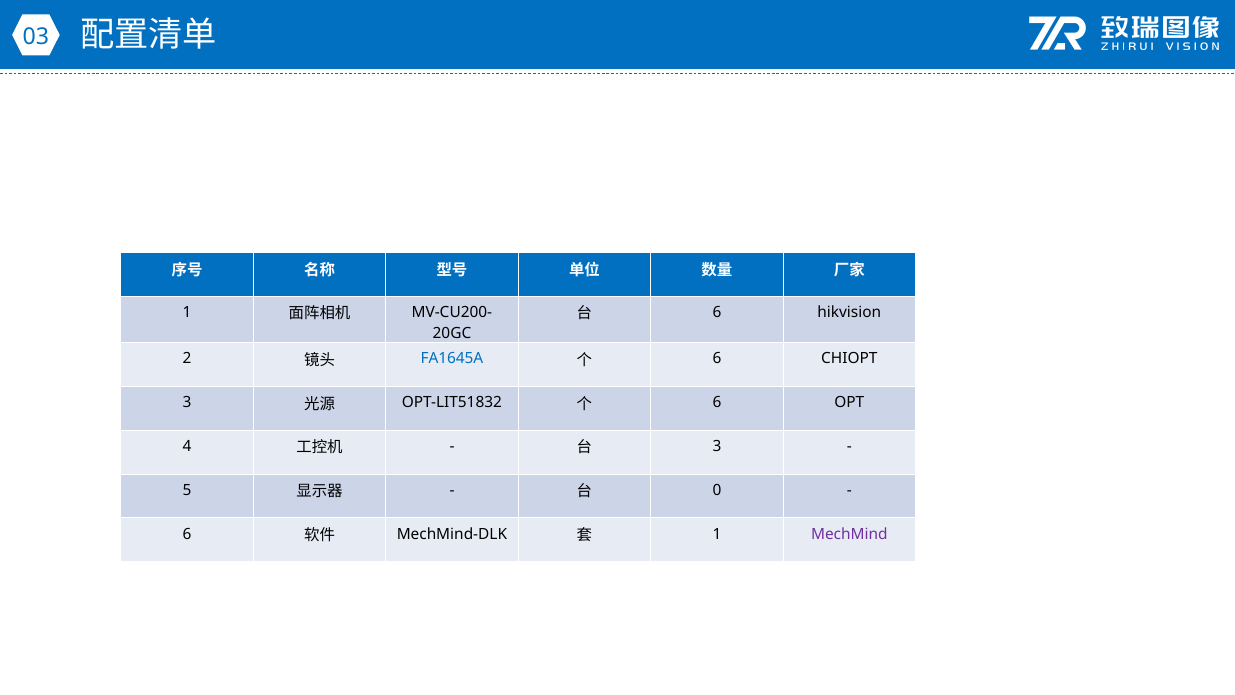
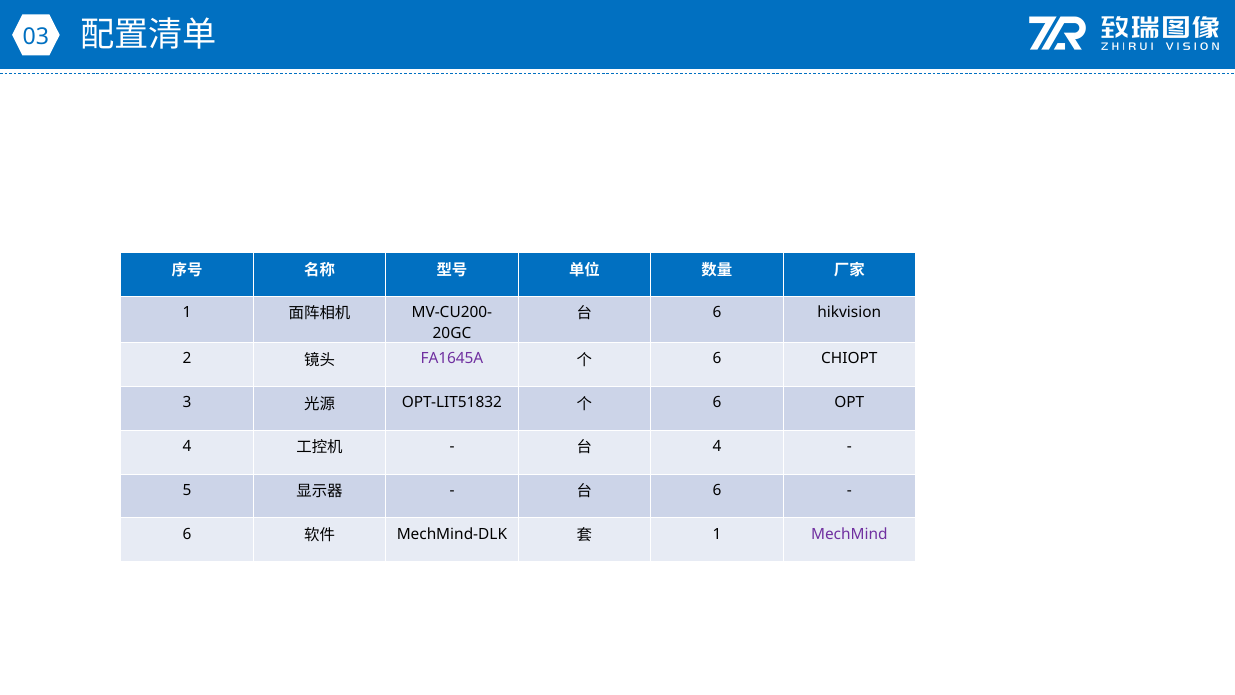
FA1645A colour: blue -> purple (452, 359)
3: 3 -> 4 (717, 446)
0: 0 -> 6 (717, 490)
